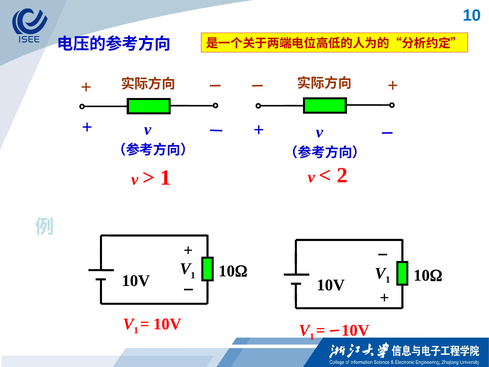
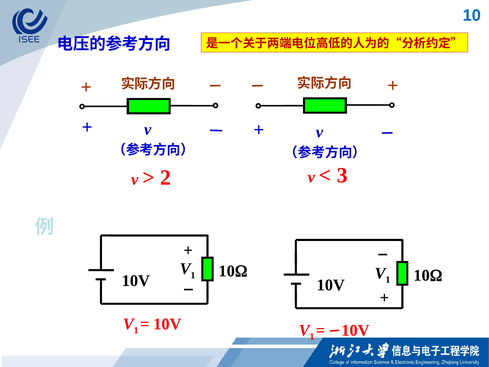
1: 1 -> 2 (166, 178)
2: 2 -> 3 (342, 175)
